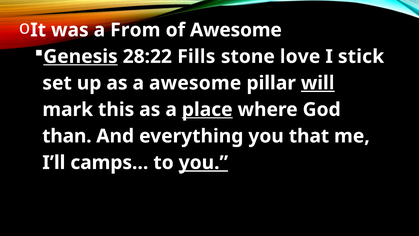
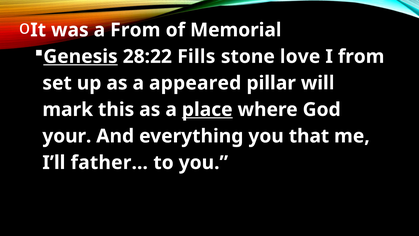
of Awesome: Awesome -> Memorial (236, 30)
I stick: stick -> from (361, 56)
a awesome: awesome -> appeared (195, 83)
will underline: present -> none (318, 83)
than: than -> your (67, 136)
camps…: camps… -> father… (109, 162)
you underline: present -> none (203, 162)
